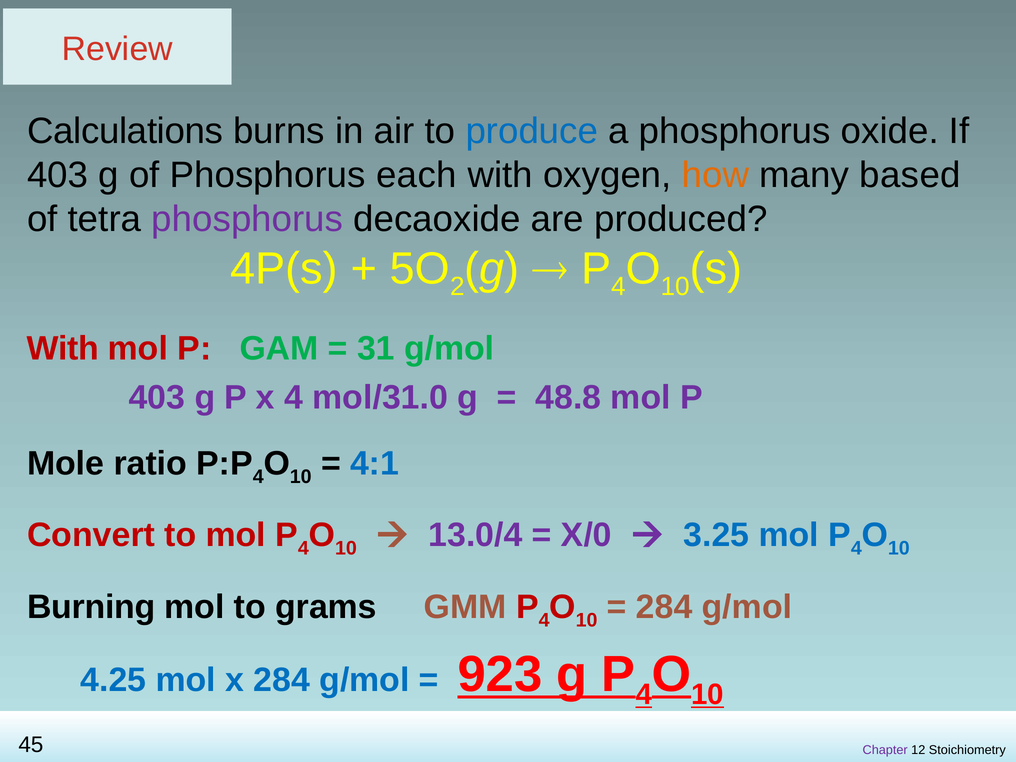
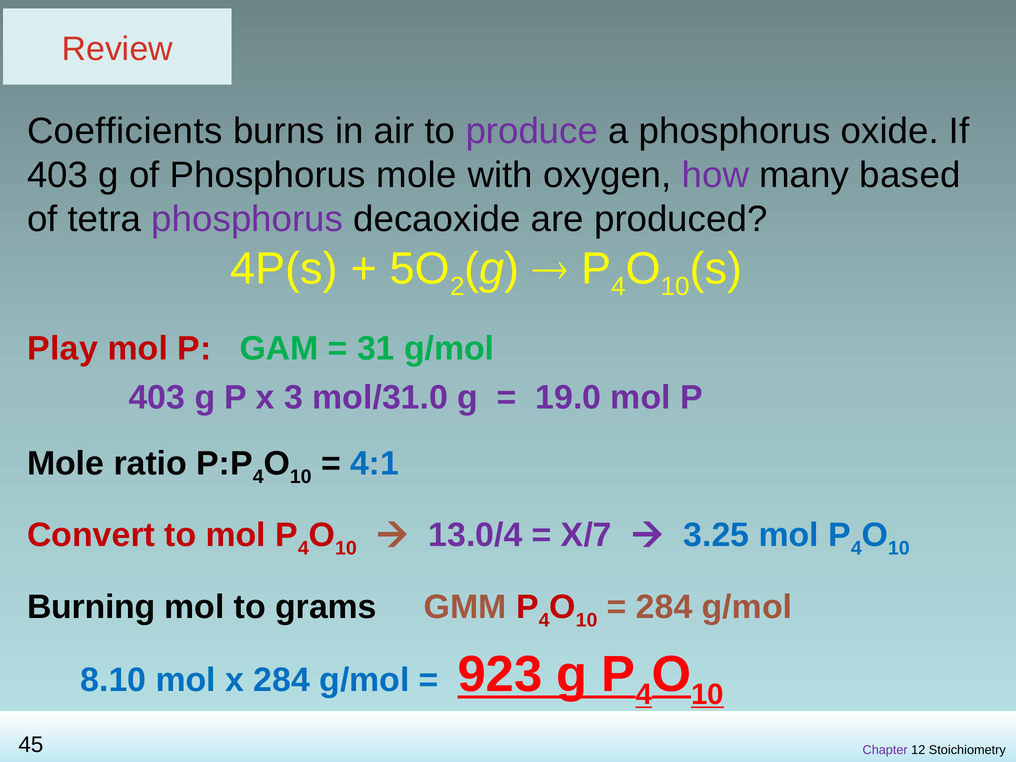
Calculations: Calculations -> Coefficients (125, 131)
produce colour: blue -> purple (532, 131)
Phosphorus each: each -> mole (416, 175)
how colour: orange -> purple (715, 175)
With: With -> Play (63, 348)
x 4: 4 -> 3 (294, 398)
48.8: 48.8 -> 19.0 (568, 398)
X/0: X/0 -> X/7 (586, 535)
4.25: 4.25 -> 8.10 (113, 680)
